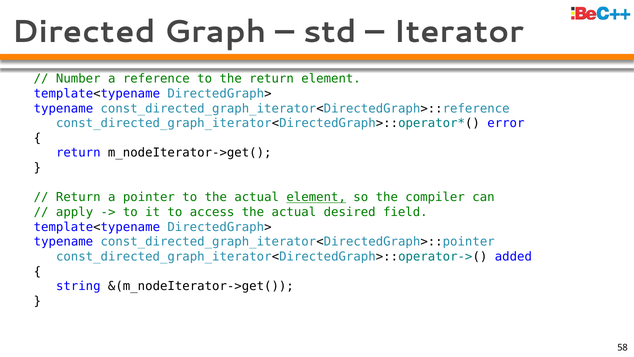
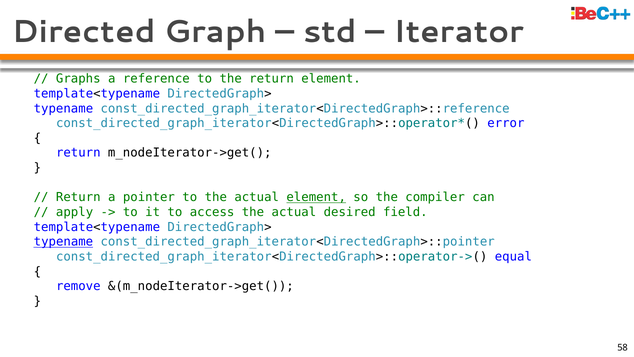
Number: Number -> Graphs (78, 79)
typename underline: none -> present (63, 242)
added: added -> equal (513, 256)
string: string -> remove (78, 286)
